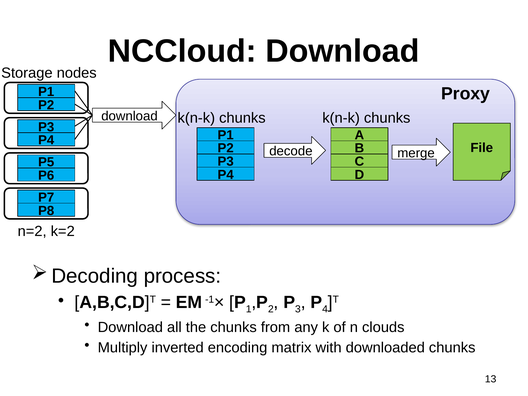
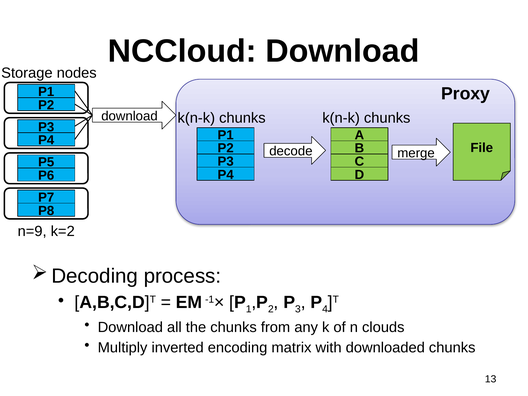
n=2: n=2 -> n=9 (32, 231)
